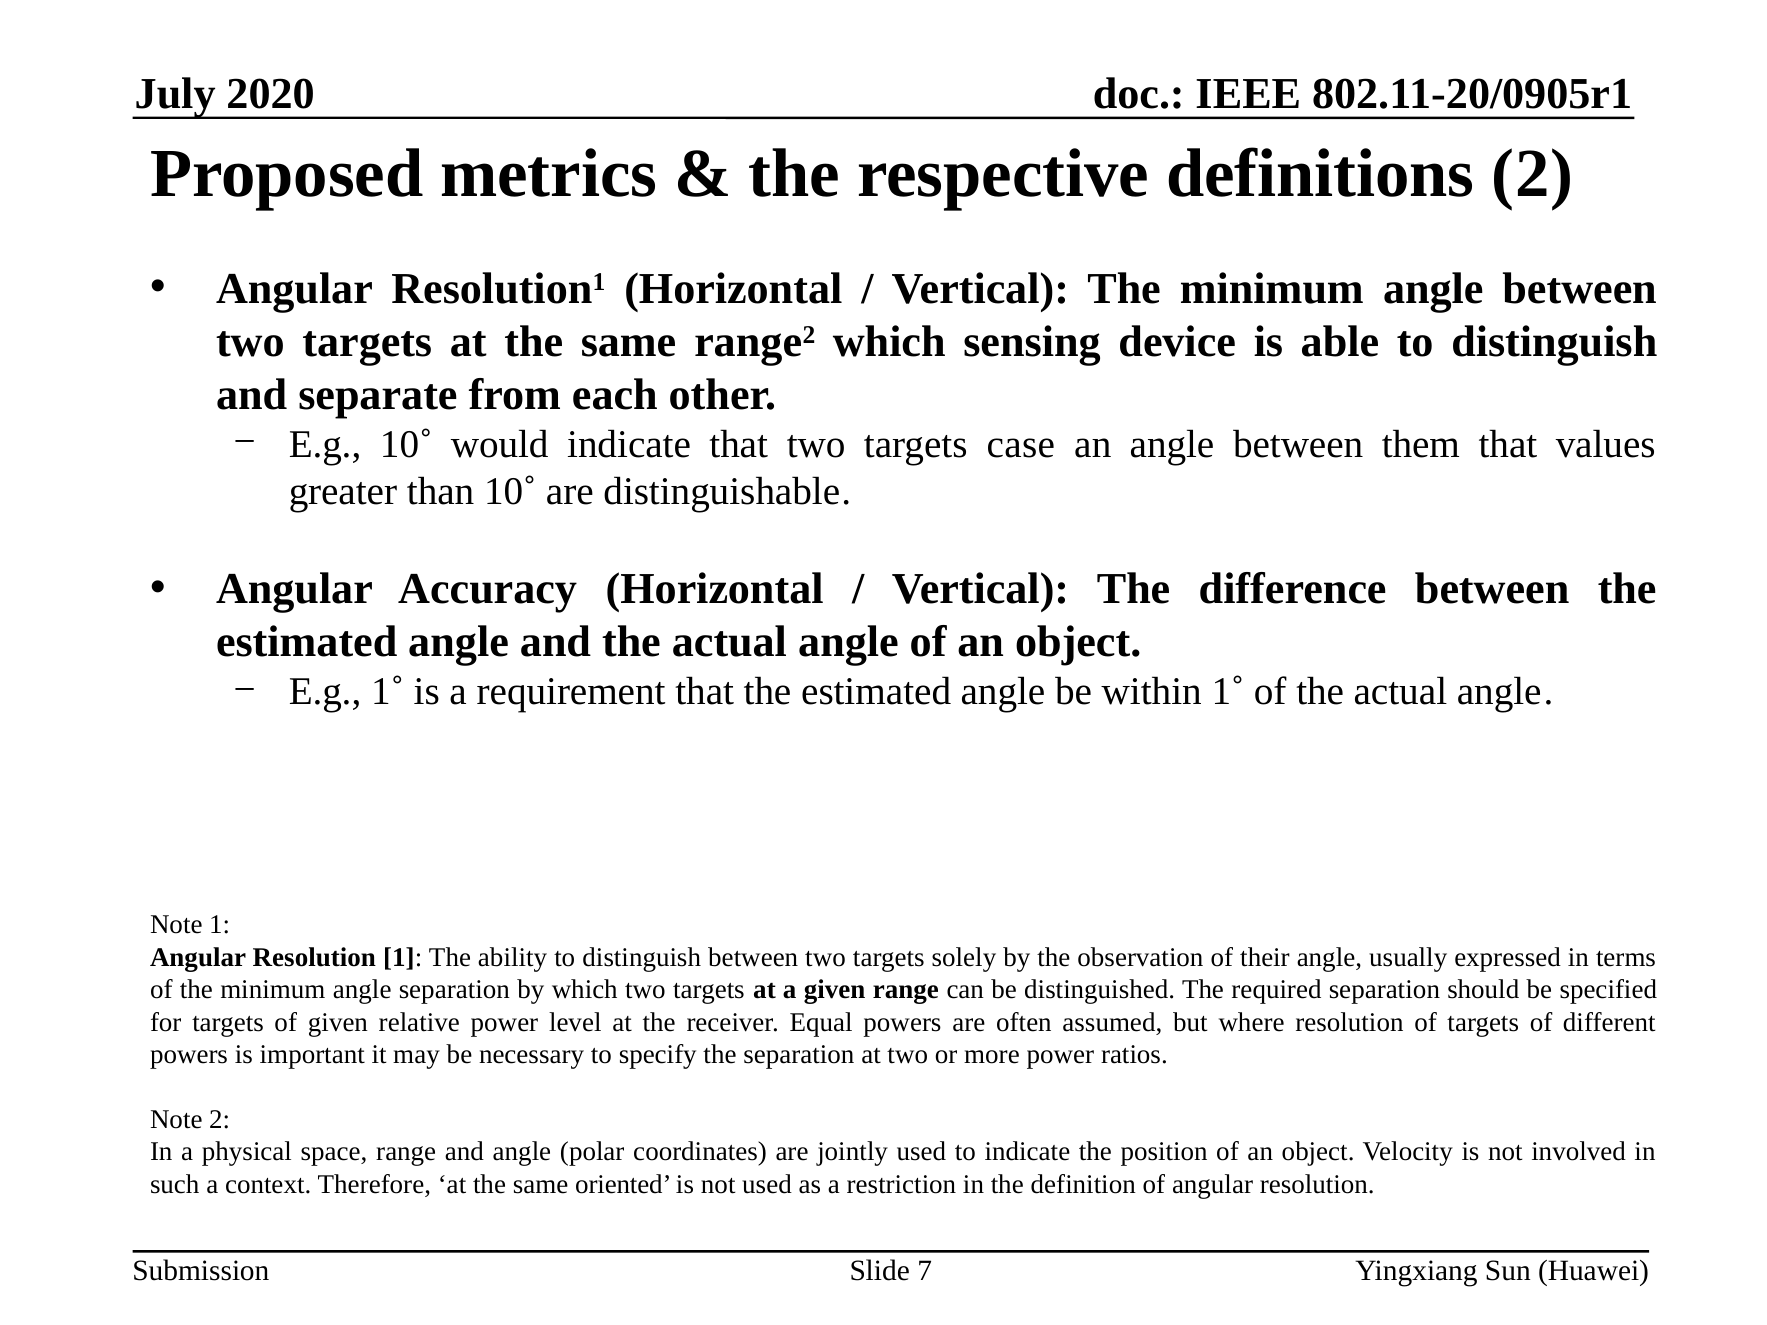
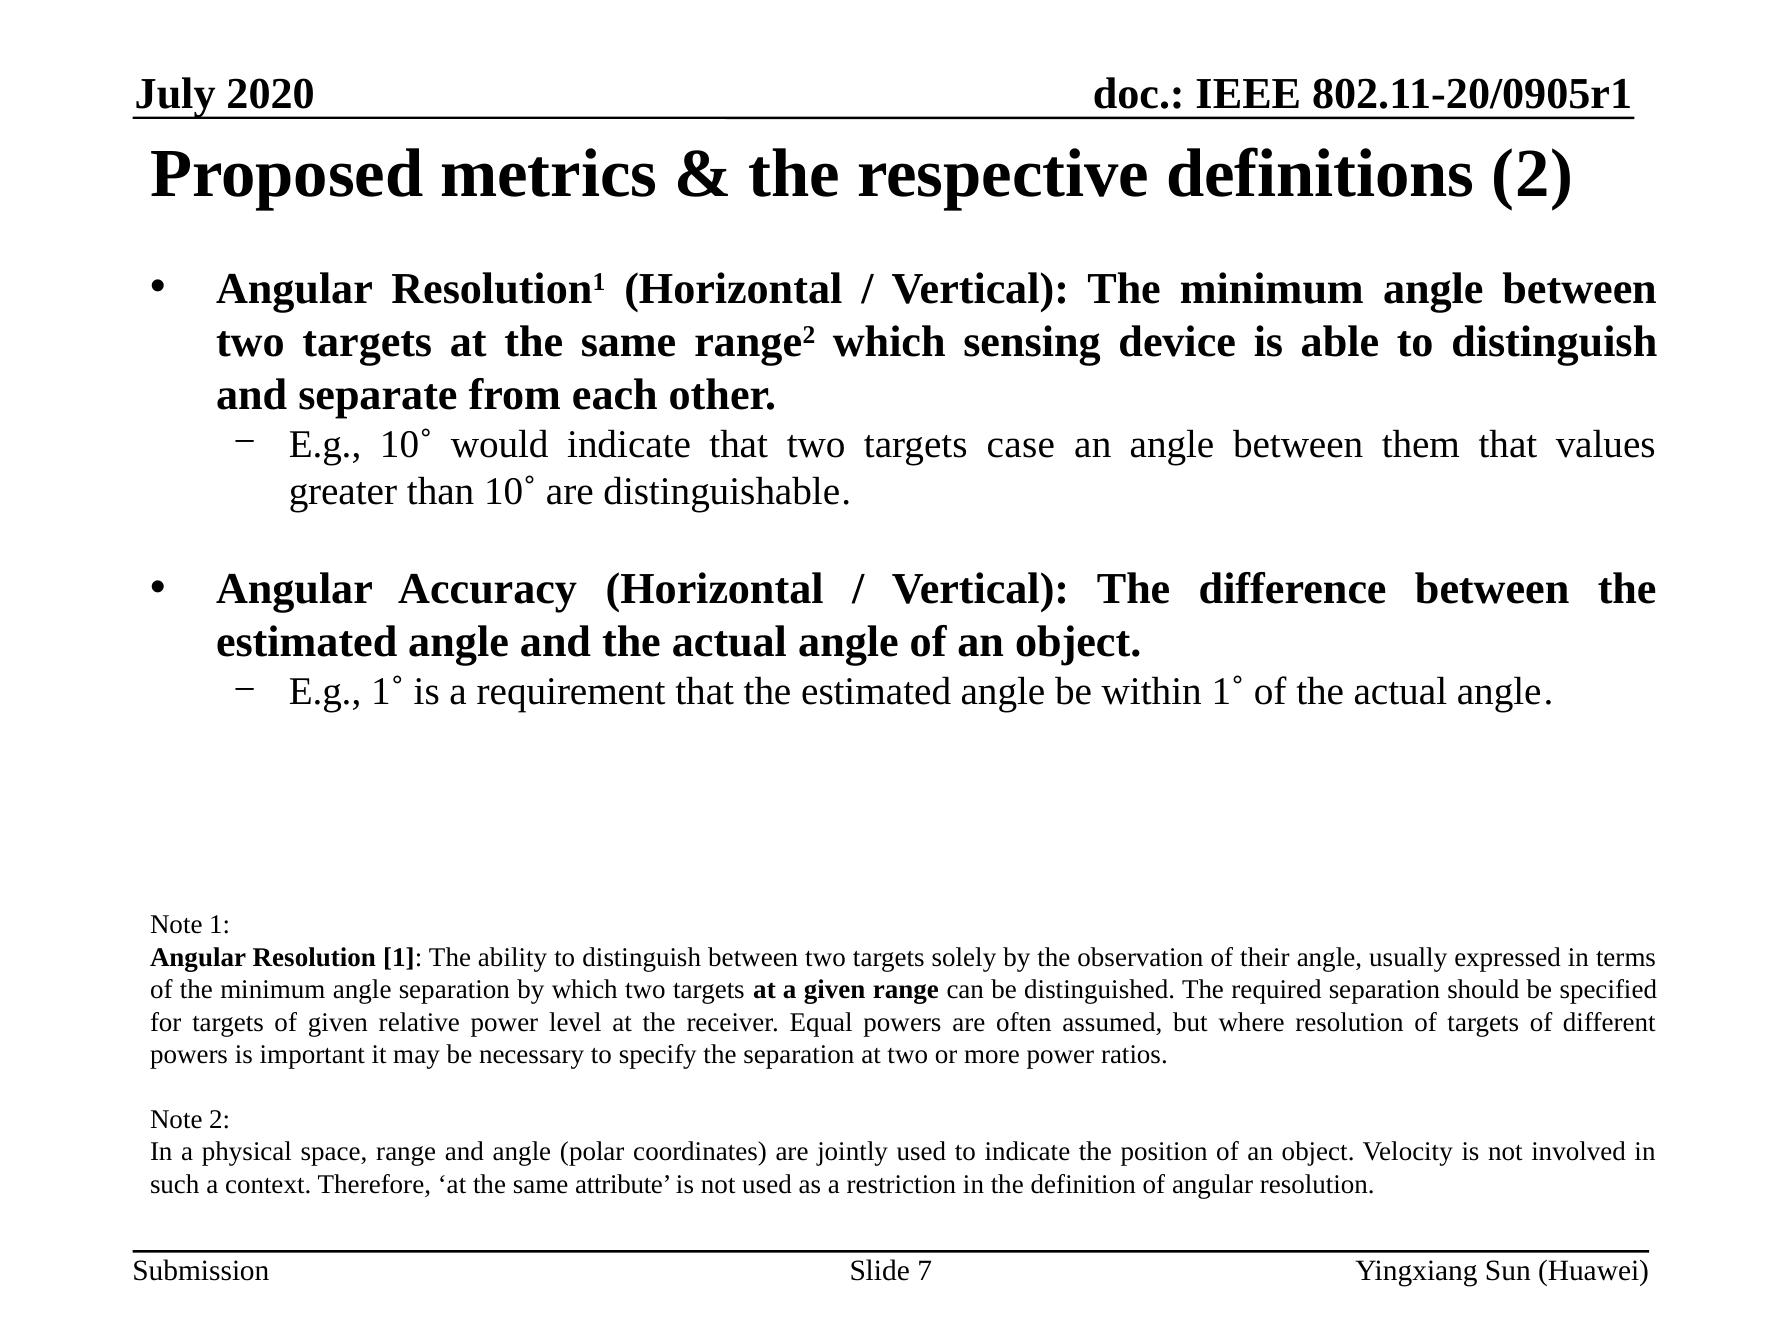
oriented: oriented -> attribute (623, 1185)
